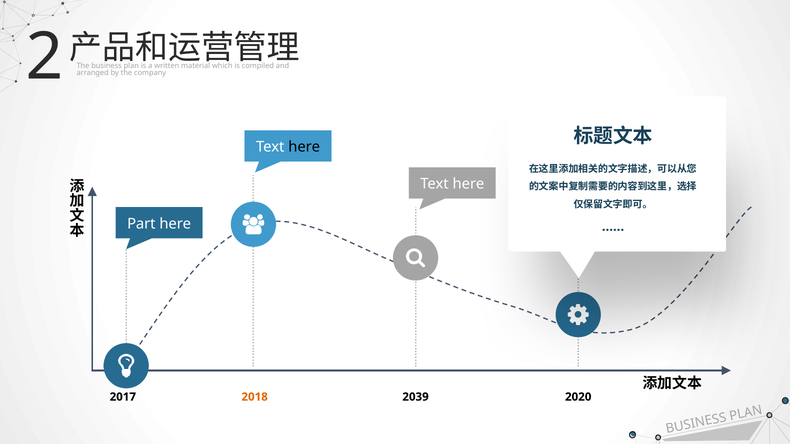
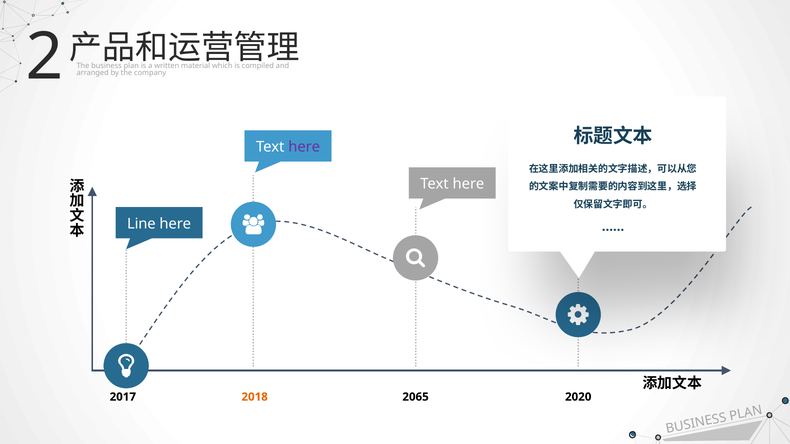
here colour: black -> purple (304, 147)
Part: Part -> Line (141, 224)
2039: 2039 -> 2065 (416, 397)
